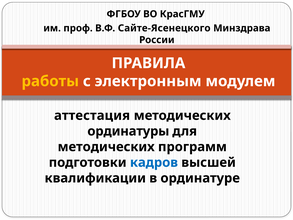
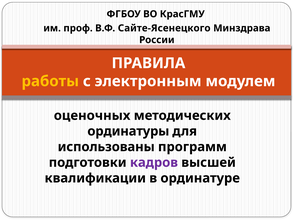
аттестация: аттестация -> оценочных (92, 115)
методических: методических -> использованы (106, 147)
кадров colour: blue -> purple (154, 162)
